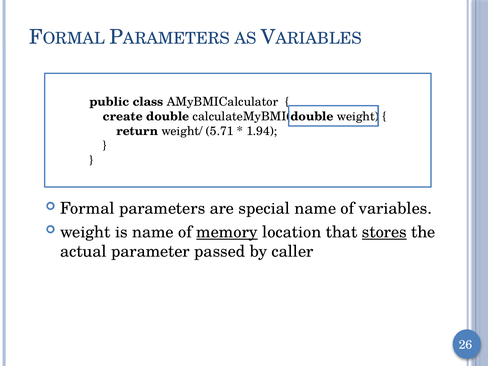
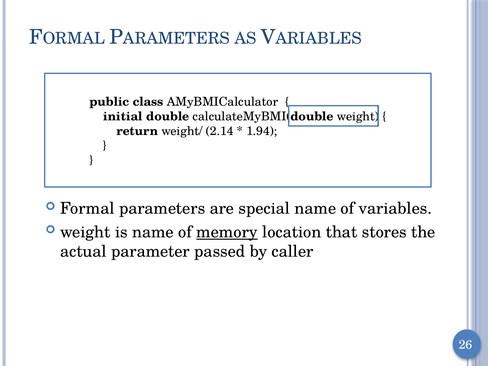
create: create -> initial (123, 116)
5.71: 5.71 -> 2.14 (220, 131)
stores underline: present -> none (384, 232)
